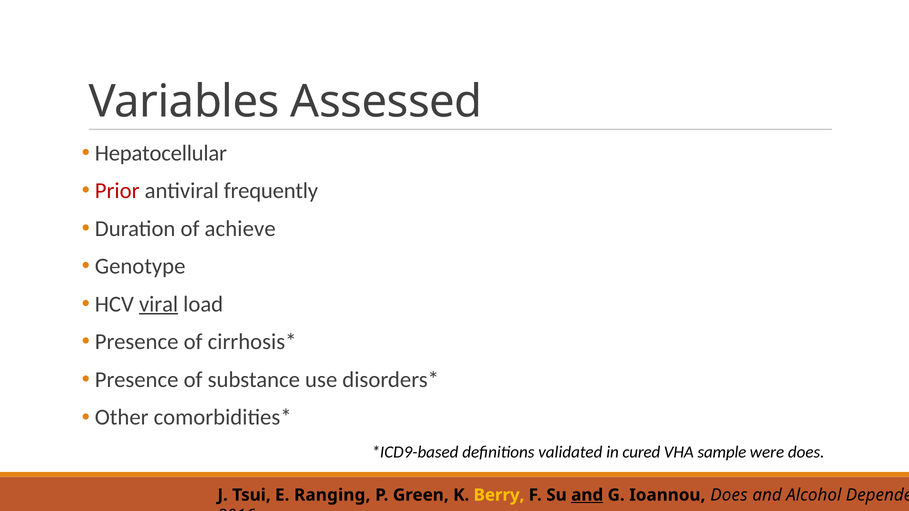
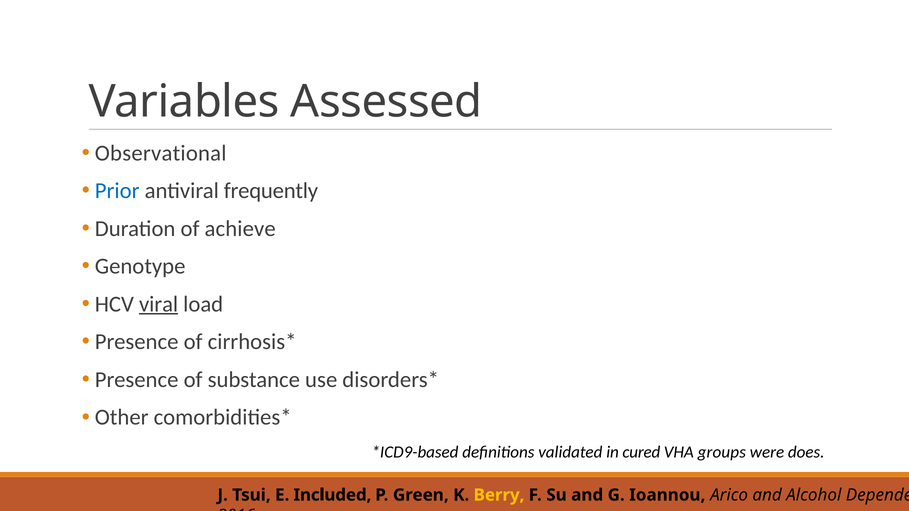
Hepatocellular: Hepatocellular -> Observational (161, 153)
Prior colour: red -> blue (117, 191)
sample: sample -> groups (722, 452)
Ranging: Ranging -> Included (332, 495)
and underline: present -> none (587, 495)
Ioannou Does: Does -> Arico (729, 495)
